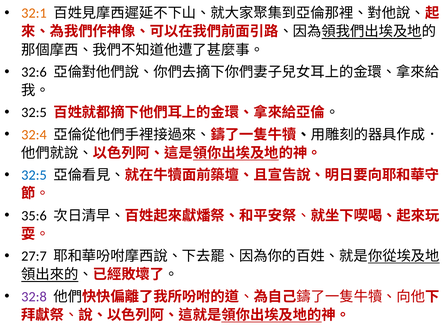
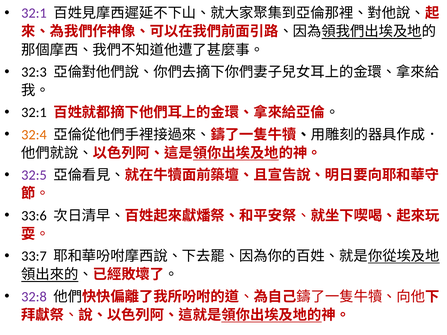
32:1 colour: orange -> purple (34, 13)
32:6: 32:6 -> 32:3 (34, 72)
32:5: 32:5 -> 32:1 (34, 113)
32:5 colour: blue -> purple (34, 175)
35:6: 35:6 -> 33:6 (34, 216)
27:7: 27:7 -> 33:7 (34, 256)
